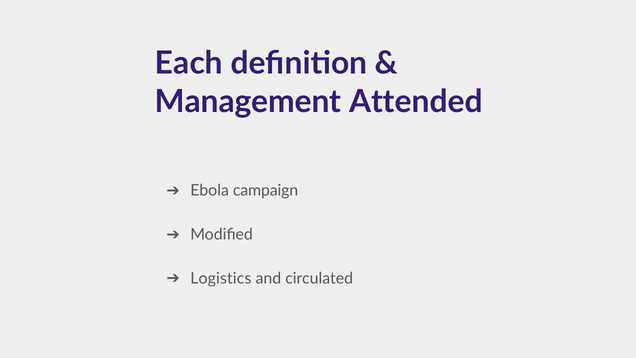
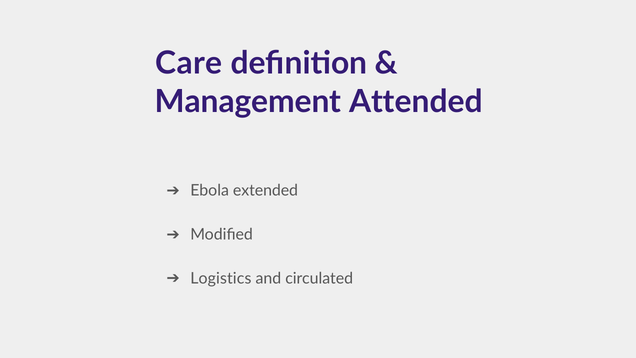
Each: Each -> Care (189, 63)
campaign: campaign -> extended (265, 190)
